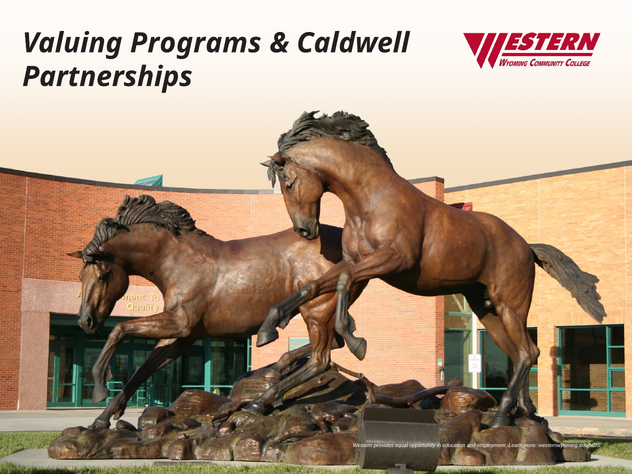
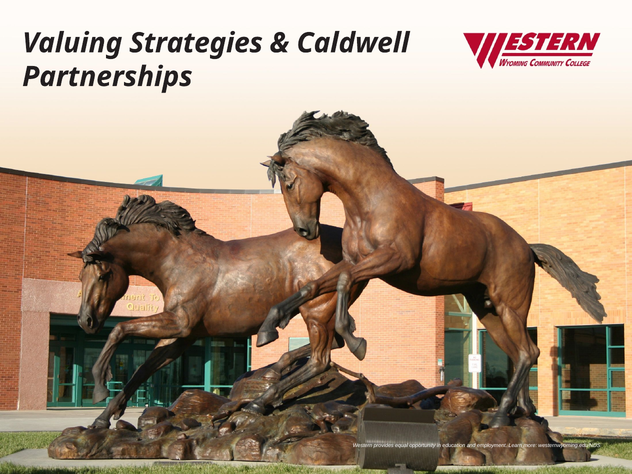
Programs: Programs -> Strategies (196, 43)
